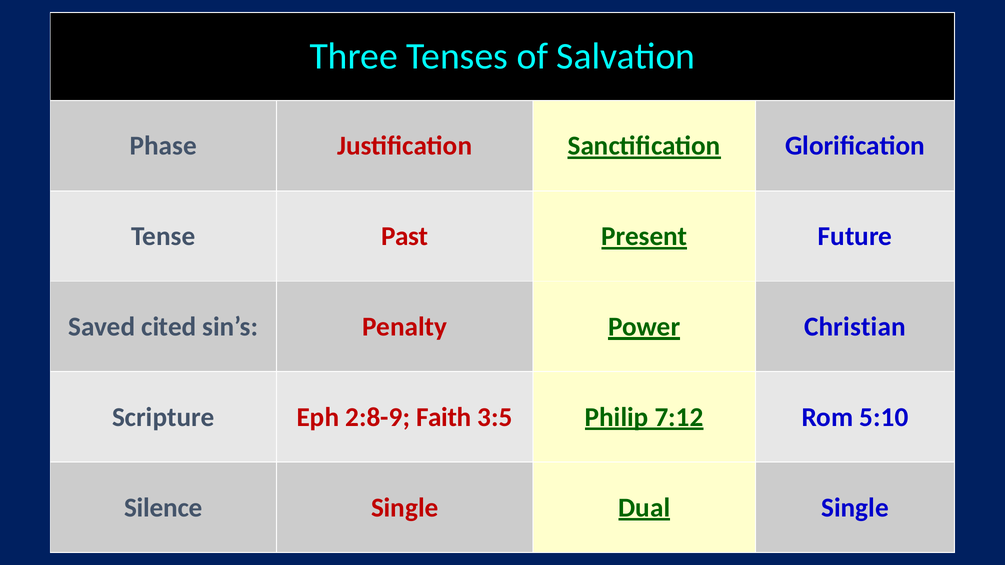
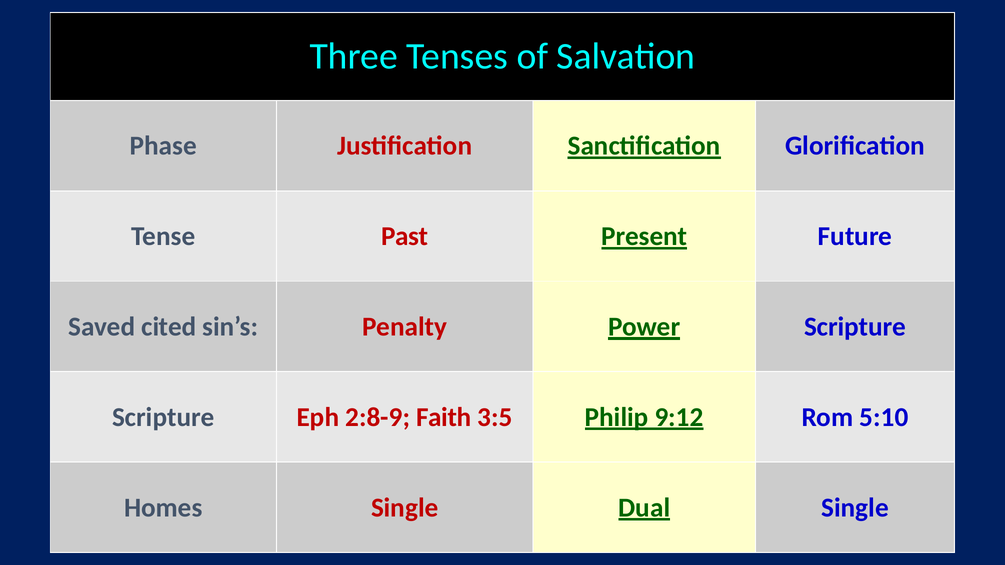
Power Christian: Christian -> Scripture (855, 327)
7:12: 7:12 -> 9:12 (679, 417)
Silence: Silence -> Homes (163, 508)
